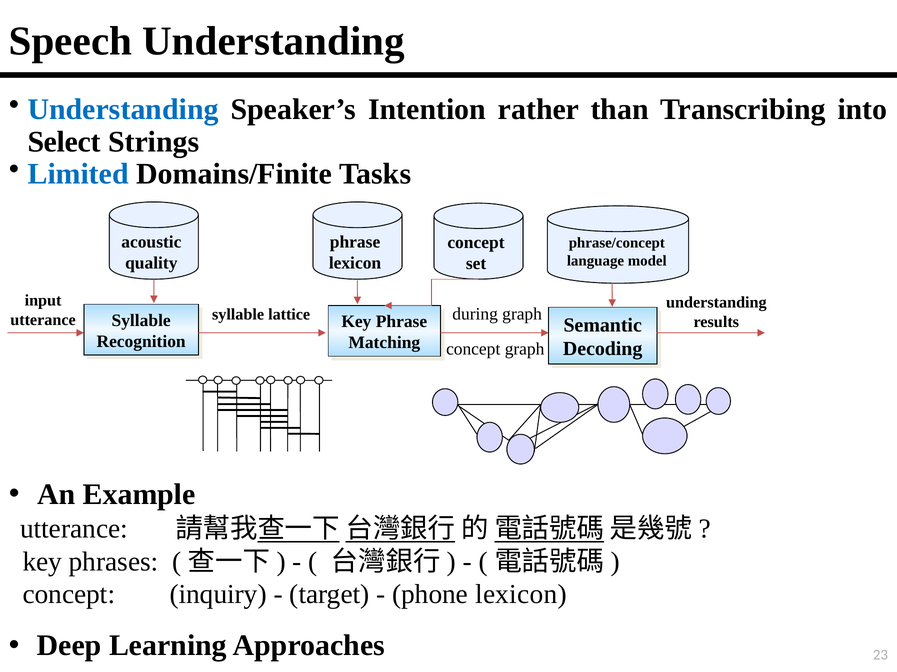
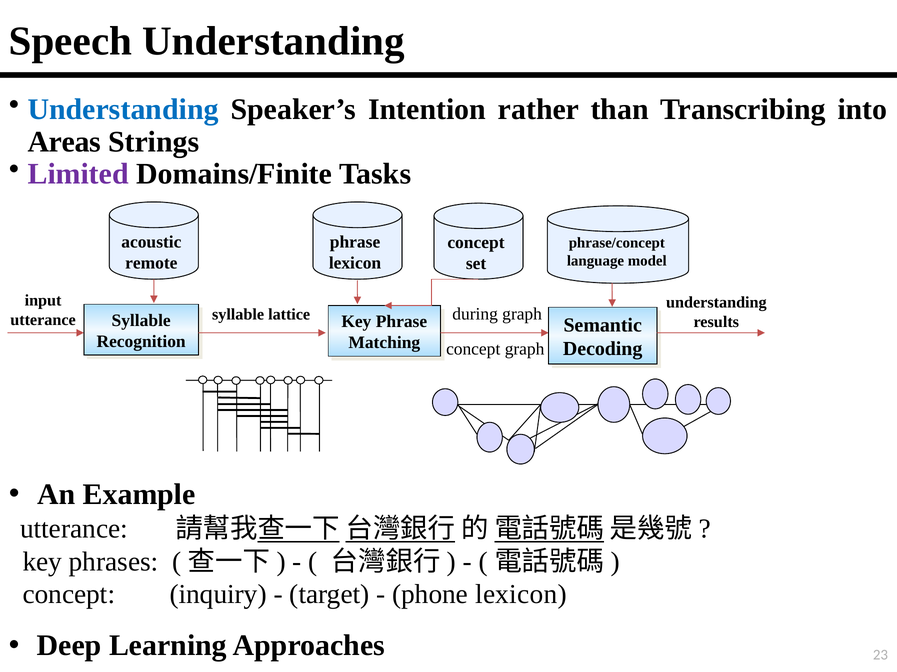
Select: Select -> Areas (64, 142)
Limited colour: blue -> purple (78, 174)
quality: quality -> remote (151, 263)
